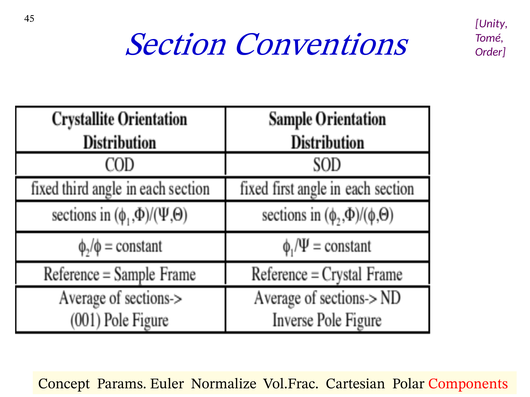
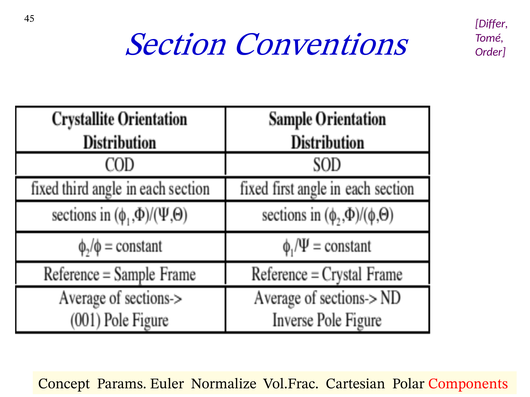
Unity: Unity -> Differ (492, 24)
